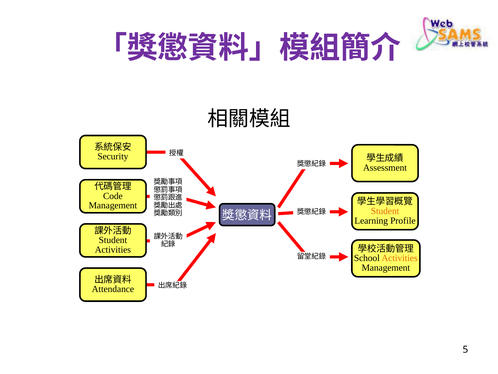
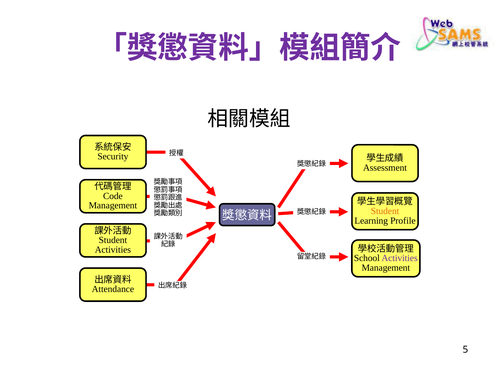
Activities colour: orange -> purple (400, 258)
